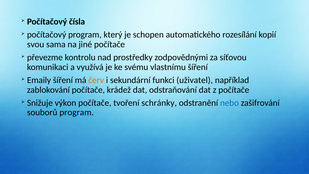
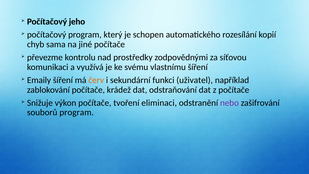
čísla: čísla -> jeho (77, 22)
svou: svou -> chyb (36, 44)
schránky: schránky -> eliminaci (159, 103)
nebo colour: blue -> purple (229, 103)
